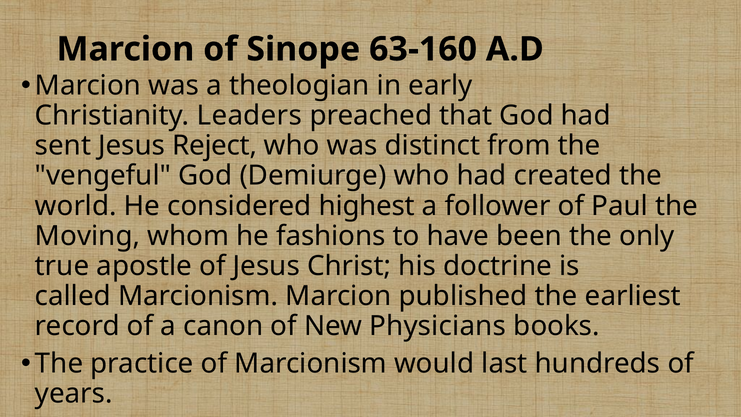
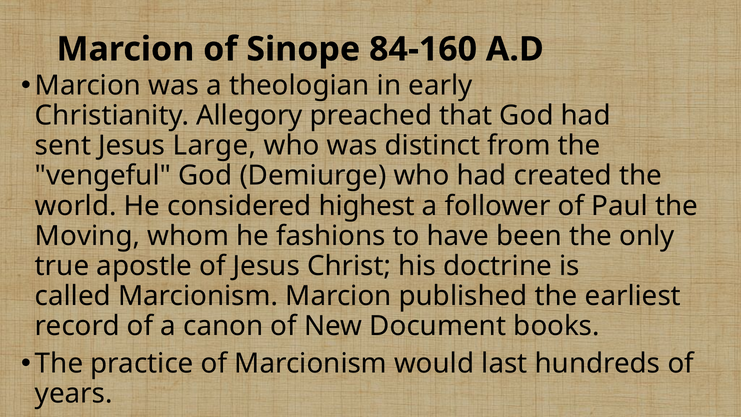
63-160: 63-160 -> 84-160 (423, 49)
Leaders: Leaders -> Allegory (250, 116)
Reject: Reject -> Large (214, 146)
Physicians: Physicians -> Document (438, 326)
